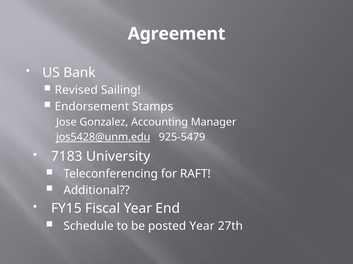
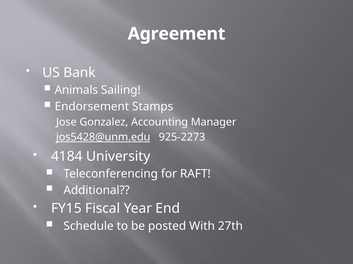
Revised: Revised -> Animals (76, 90)
925-5479: 925-5479 -> 925-2273 (182, 137)
7183: 7183 -> 4184 (67, 157)
posted Year: Year -> With (202, 227)
